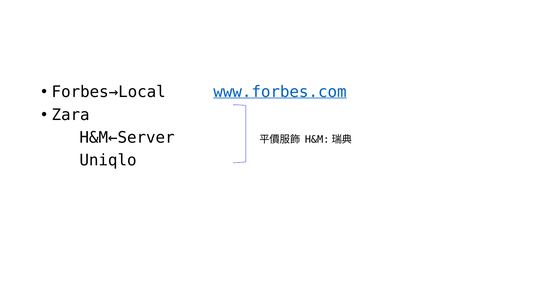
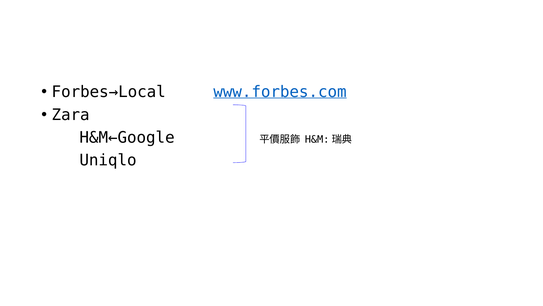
H&M←Server: H&M←Server -> H&M←Google (127, 137)
